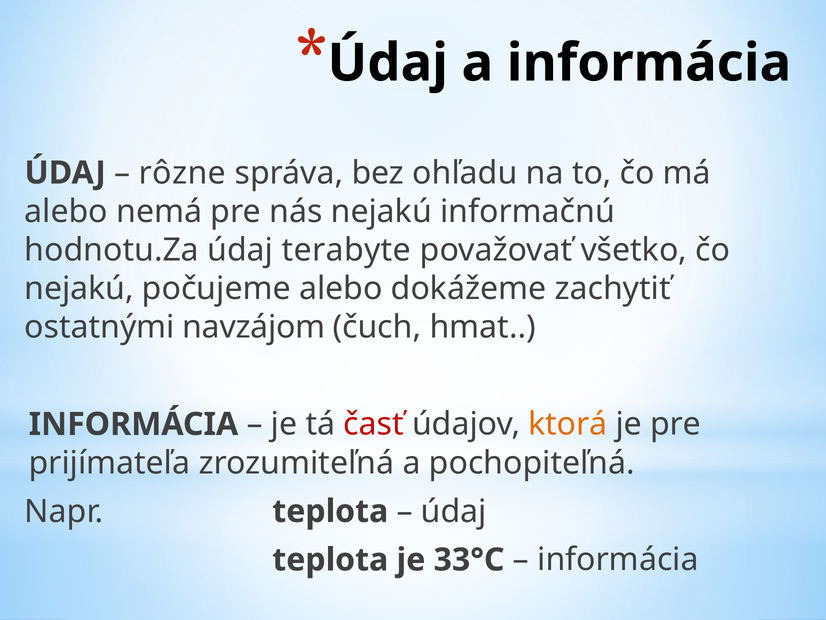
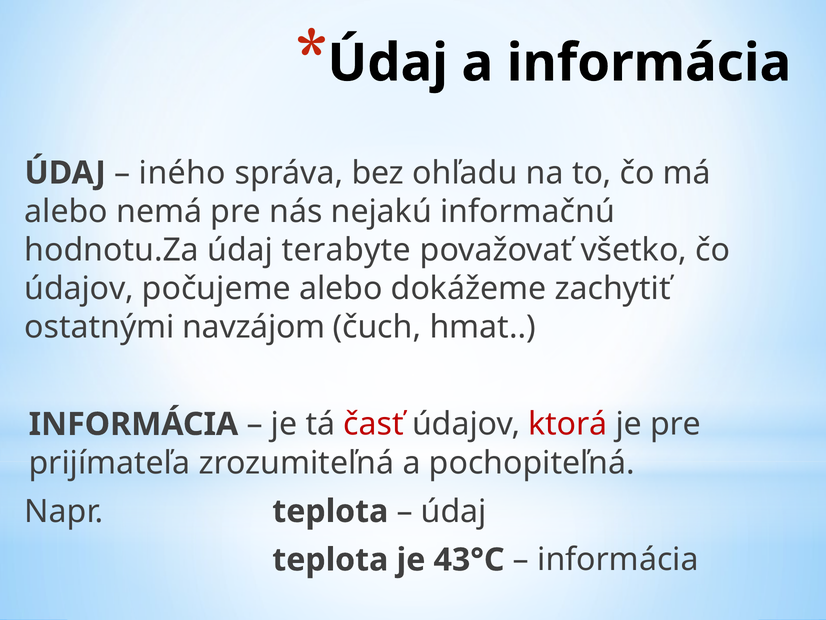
rôzne: rôzne -> iného (182, 173)
nejakú: nejakú -> údajov (79, 288)
ktorá colour: orange -> red (568, 424)
33°C: 33°C -> 43°C (469, 559)
